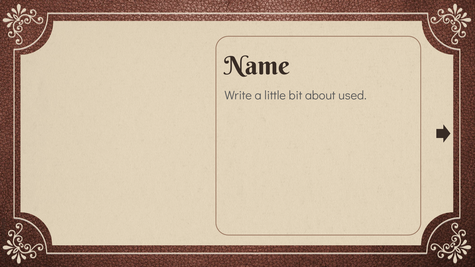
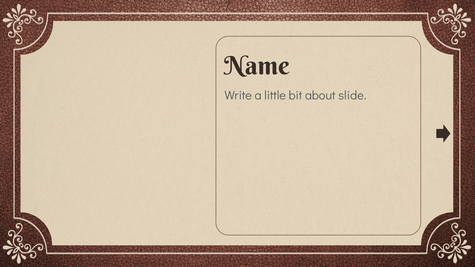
used: used -> slide (352, 95)
